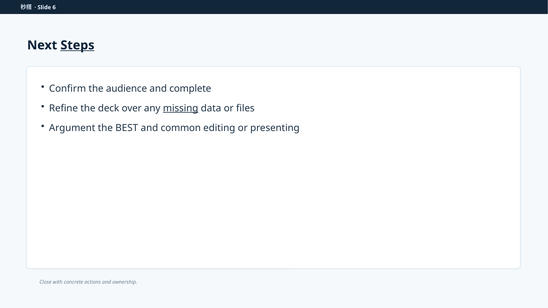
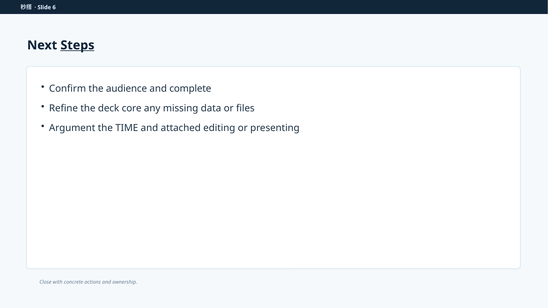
over: over -> core (132, 108)
missing underline: present -> none (181, 108)
BEST: BEST -> TIME (127, 128)
common: common -> attached (181, 128)
